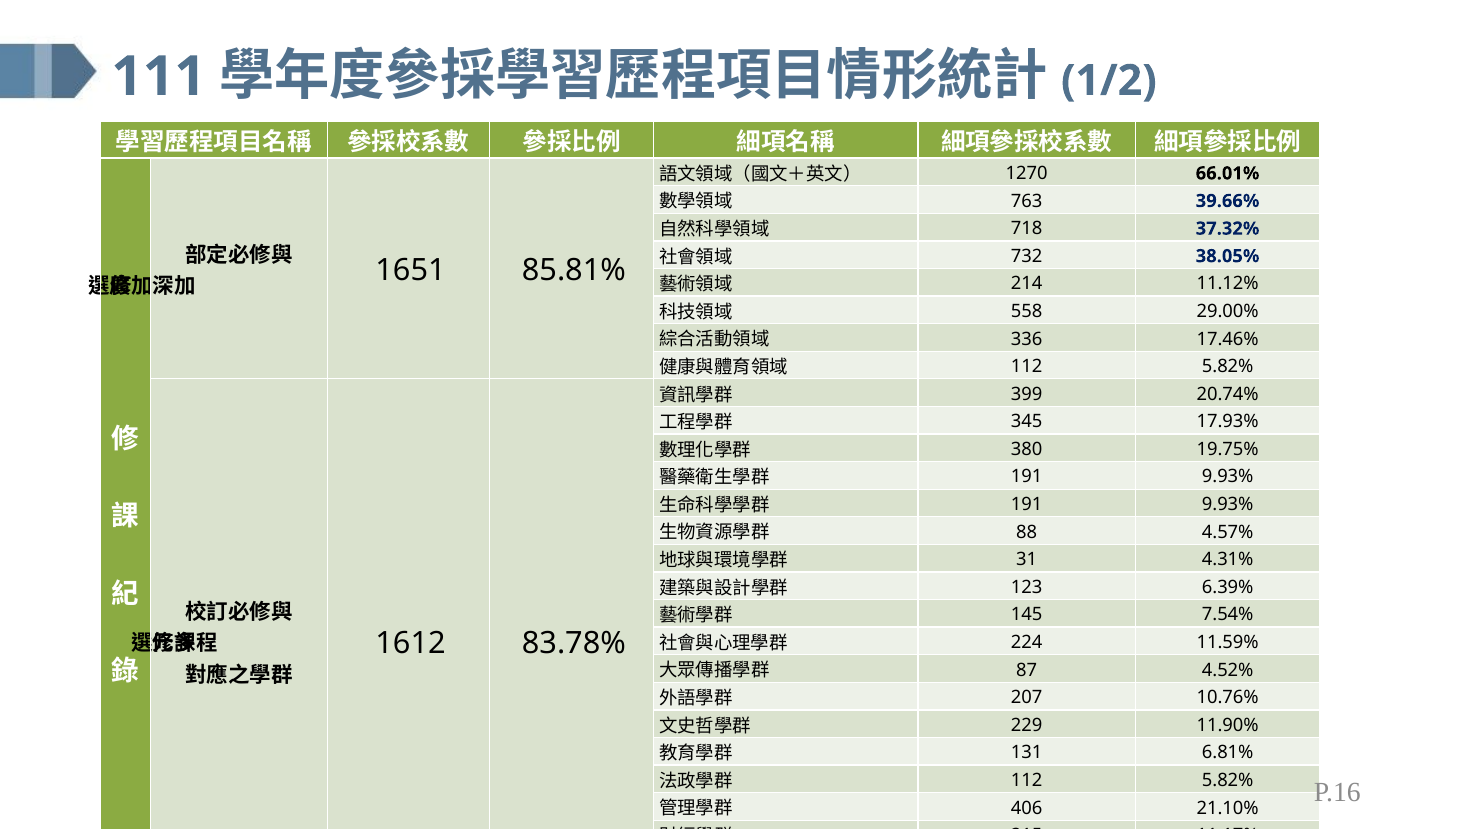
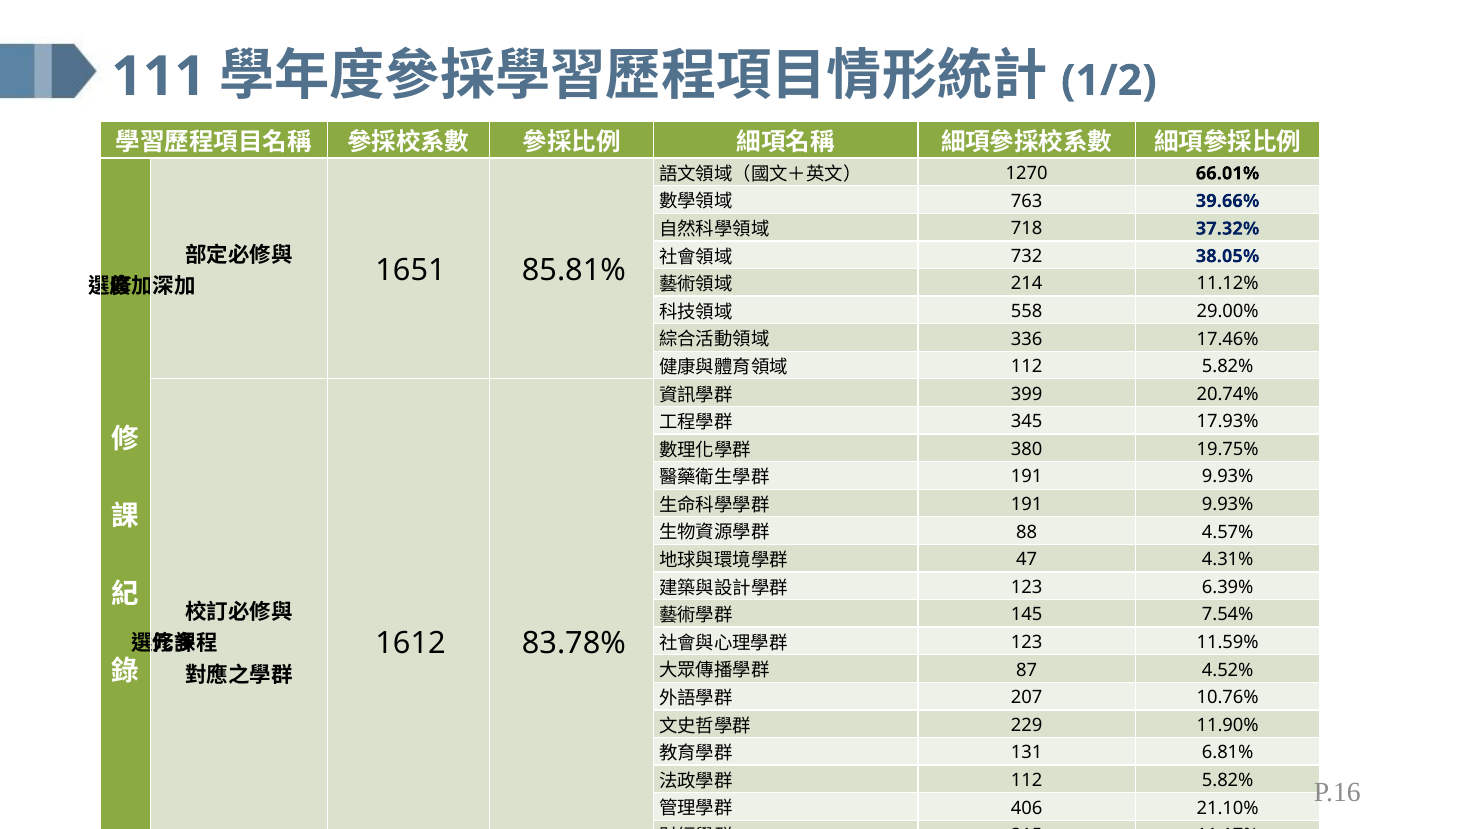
31: 31 -> 47 (1027, 559)
224: 224 -> 123 (1027, 642)
